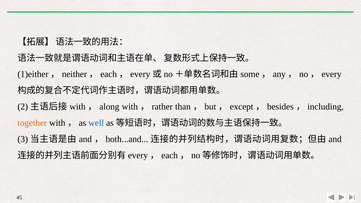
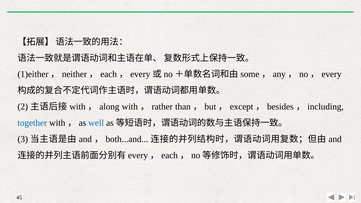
together colour: orange -> blue (32, 123)
